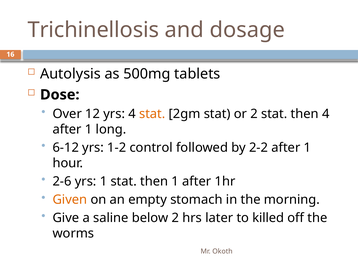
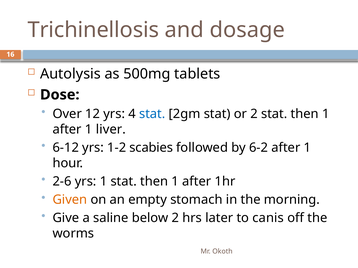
stat colour: orange -> blue (152, 114)
2 stat then 4: 4 -> 1 (326, 114)
long: long -> liver (111, 130)
control: control -> scabies (151, 148)
2-2: 2-2 -> 6-2 (259, 148)
killed: killed -> canis (268, 218)
